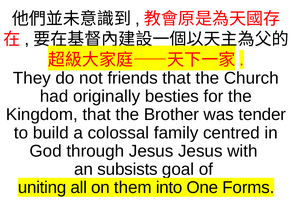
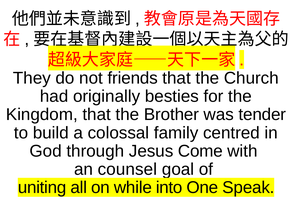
Jesus Jesus: Jesus -> Come (200, 151)
subsists: subsists -> counsel (127, 169)
them: them -> while (133, 188)
Forms: Forms -> Speak (248, 188)
